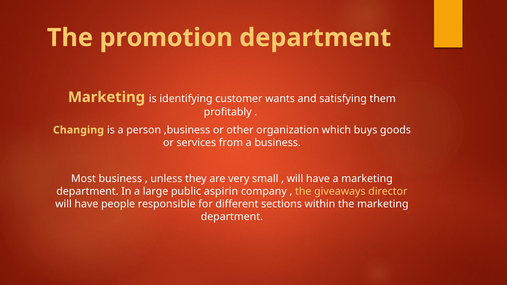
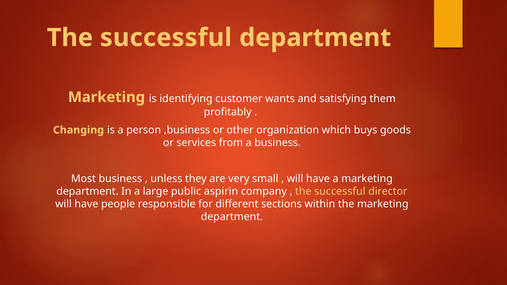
promotion: promotion -> successful (166, 38)
giveaways: giveaways -> successful (340, 191)
